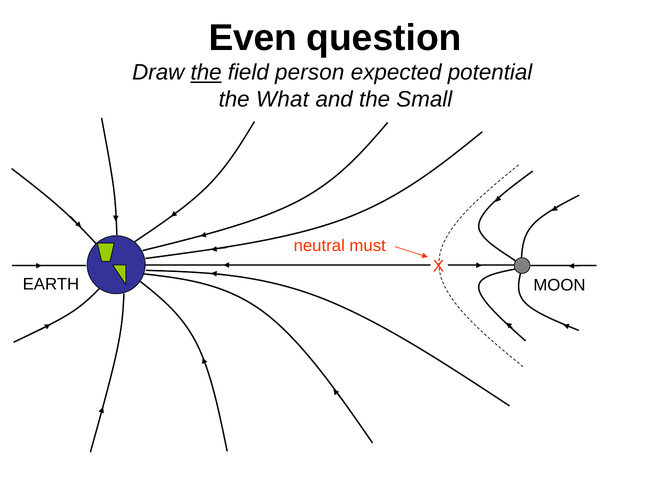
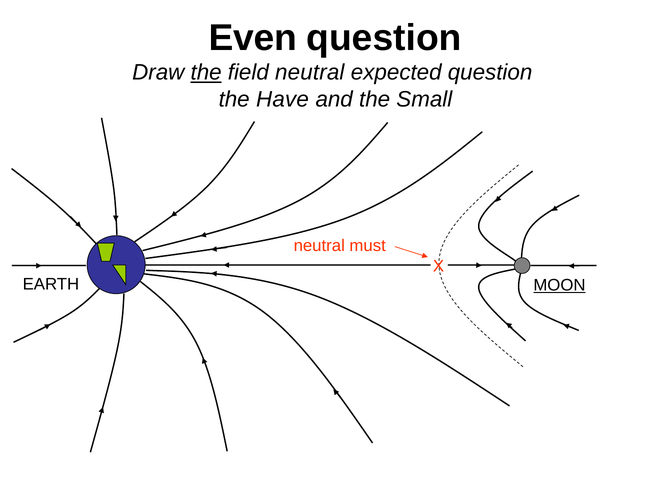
field person: person -> neutral (310, 73)
expected potential: potential -> question (490, 73)
What: What -> Have (282, 99)
MOON underline: none -> present (559, 285)
